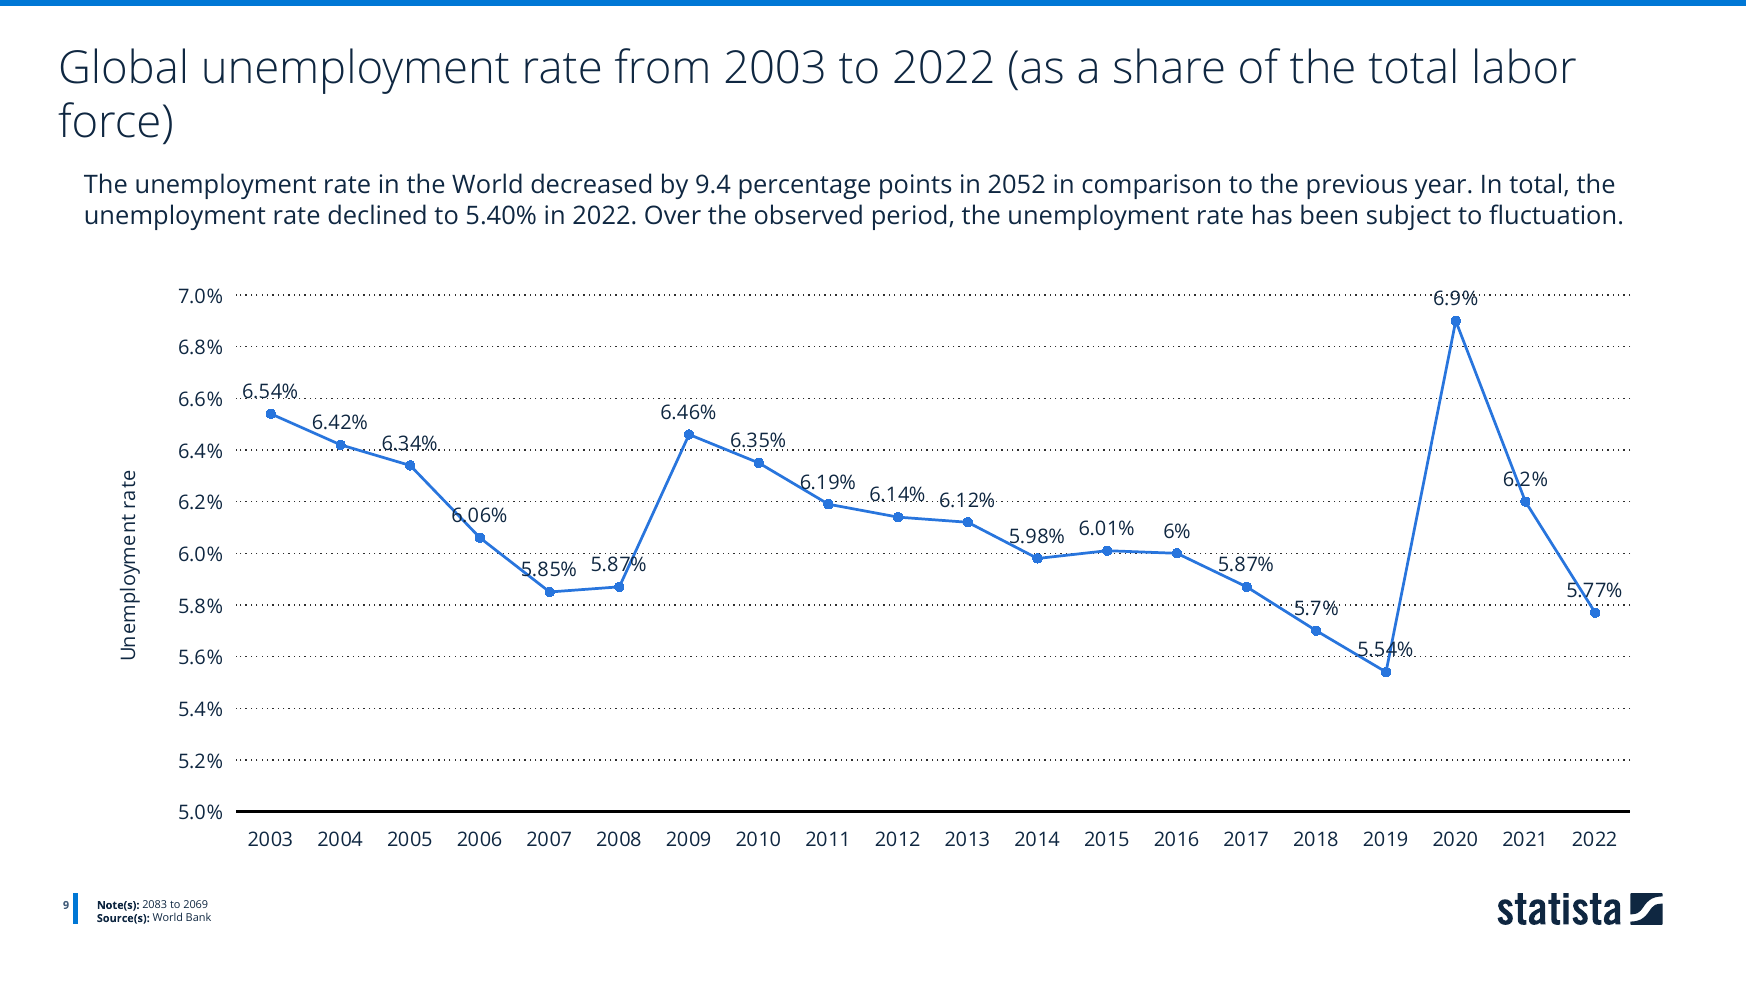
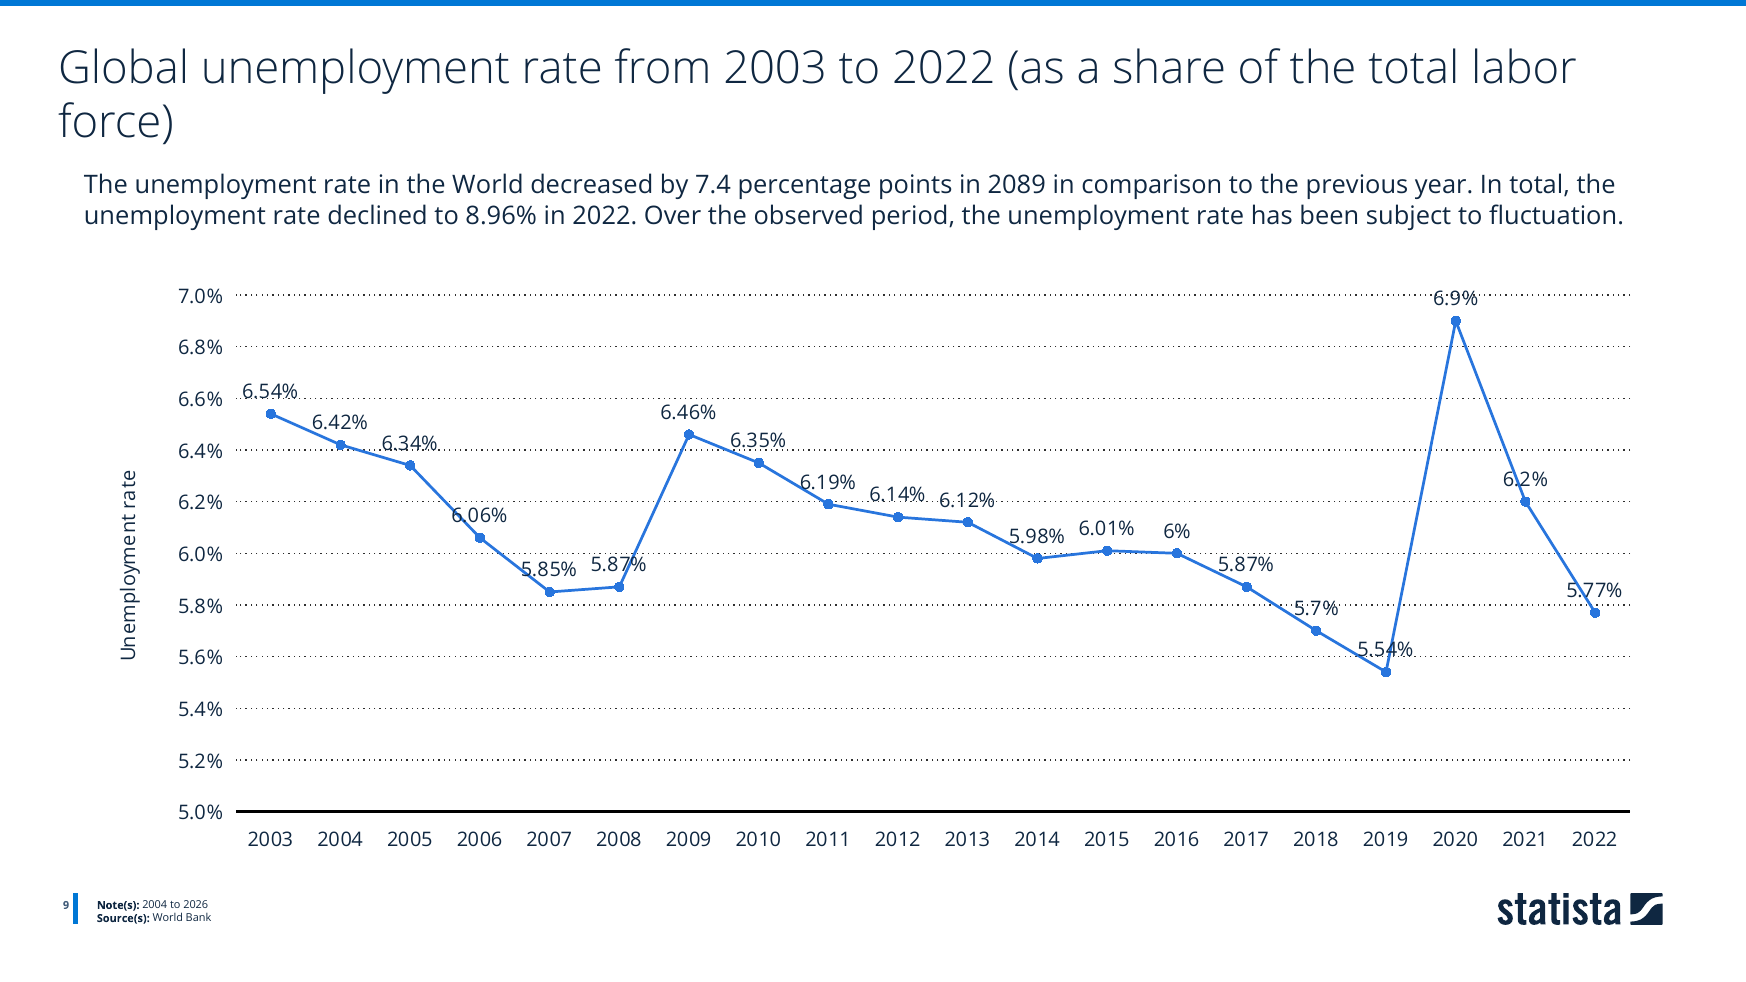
9.4: 9.4 -> 7.4 (713, 185)
2052: 2052 -> 2089 (1017, 185)
5.40%: 5.40% -> 8.96% (501, 216)
Note(s 2083: 2083 -> 2004 (155, 905)
2069: 2069 -> 2026 (196, 905)
